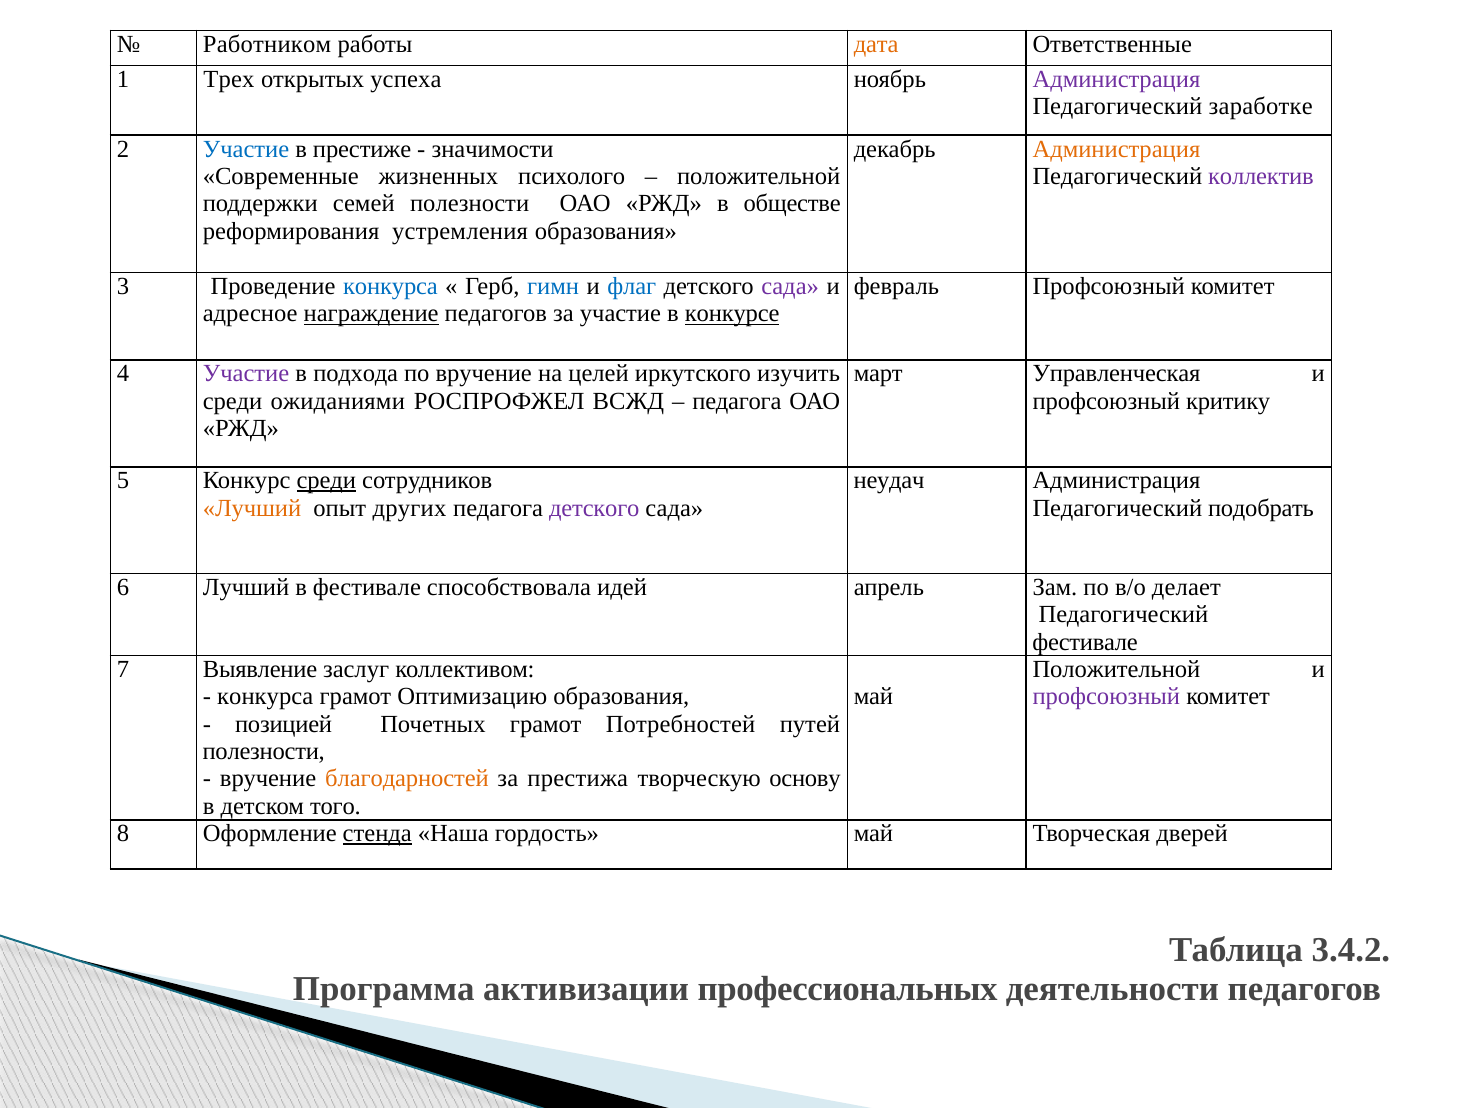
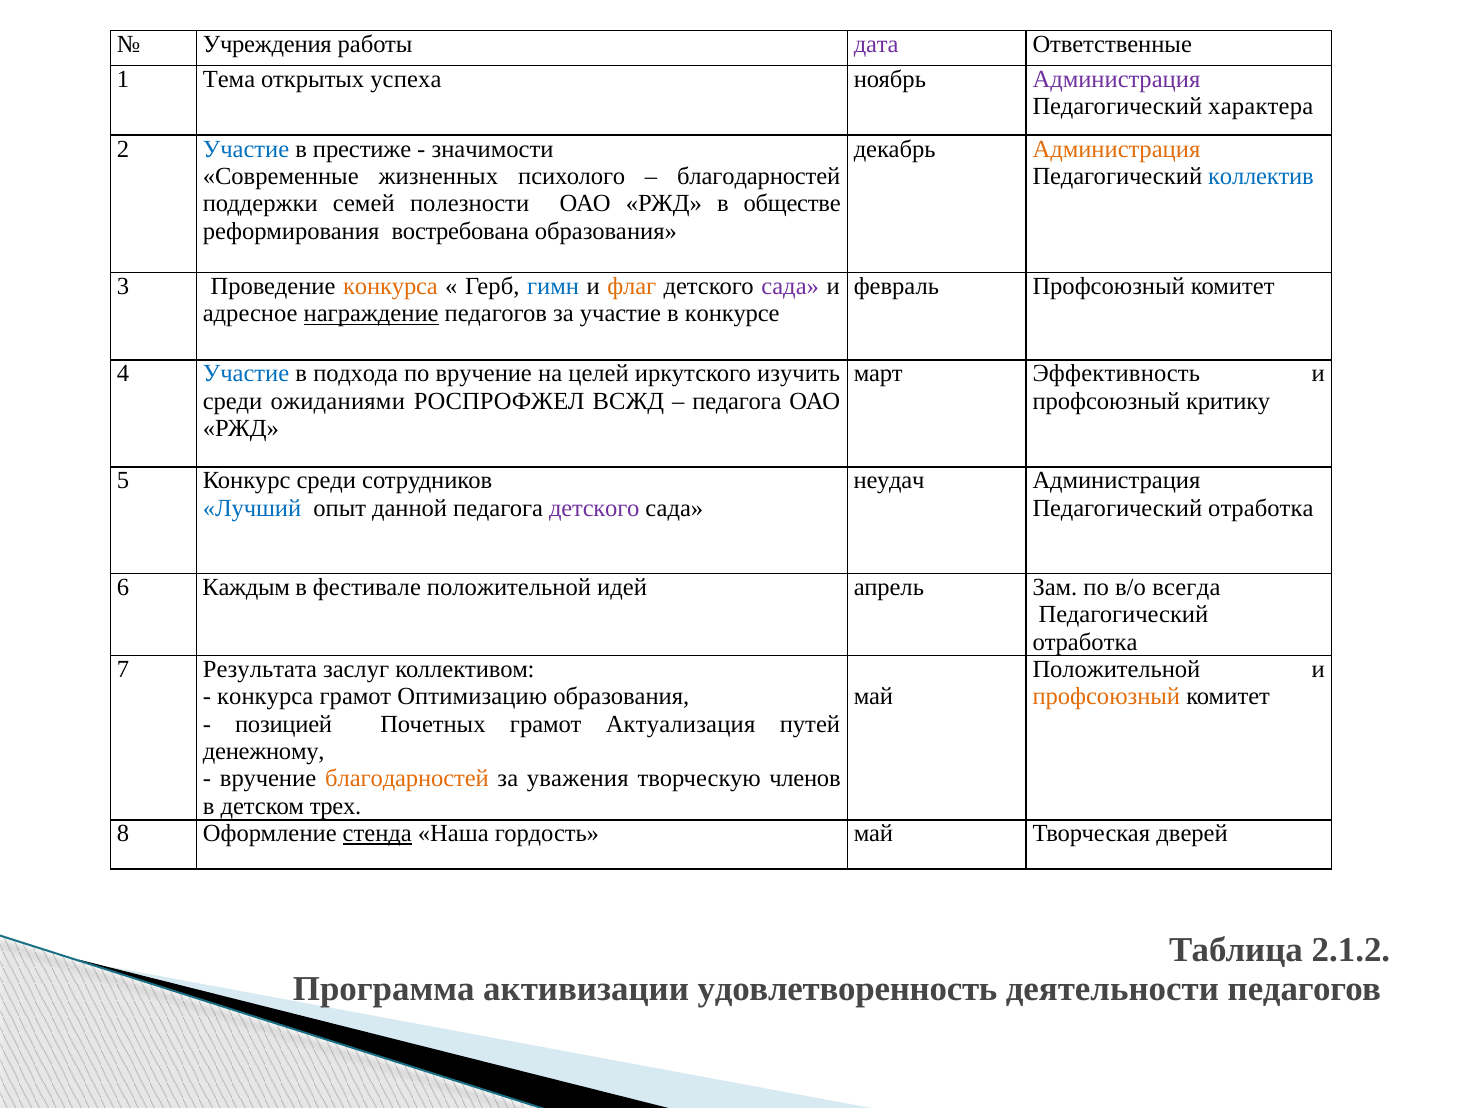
Работником: Работником -> Учреждения (267, 44)
дата colour: orange -> purple (876, 44)
Трех: Трех -> Тема (229, 79)
заработке: заработке -> характера (1261, 106)
положительной: положительной -> благодарностей (759, 176)
коллектив colour: purple -> blue (1261, 176)
устремления: устремления -> востребована (460, 231)
конкурса colour: blue -> orange (390, 286)
флаг colour: blue -> orange (632, 286)
конкурсе underline: present -> none (732, 314)
Участие colour: purple -> blue (246, 374)
Управленческая: Управленческая -> Эффективность (1116, 374)
среди underline: present -> none (326, 480)
Лучший colour: orange -> blue (252, 508)
других: других -> данной (410, 508)
подобрать: подобрать -> отработка (1261, 508)
6 Лучший: Лучший -> Каждым (246, 587)
фестивале способствовала: способствовала -> положительной (509, 587)
делает: делает -> всегда (1186, 587)
фестивале: фестивале -> отработка (1085, 642)
Выявление: Выявление -> Результата (260, 669)
профсоюзный colour: purple -> orange (1106, 697)
Потребностей: Потребностей -> Актуализация (681, 724)
полезности: полезности -> денежному (264, 751)
престижа: престижа -> уважения (578, 779)
основу: основу -> членов (805, 779)
того: того -> трех (336, 806)
3.4.2: 3.4.2 -> 2.1.2 (1351, 950)
профессиональных: профессиональных -> удовлетворенность (848, 989)
